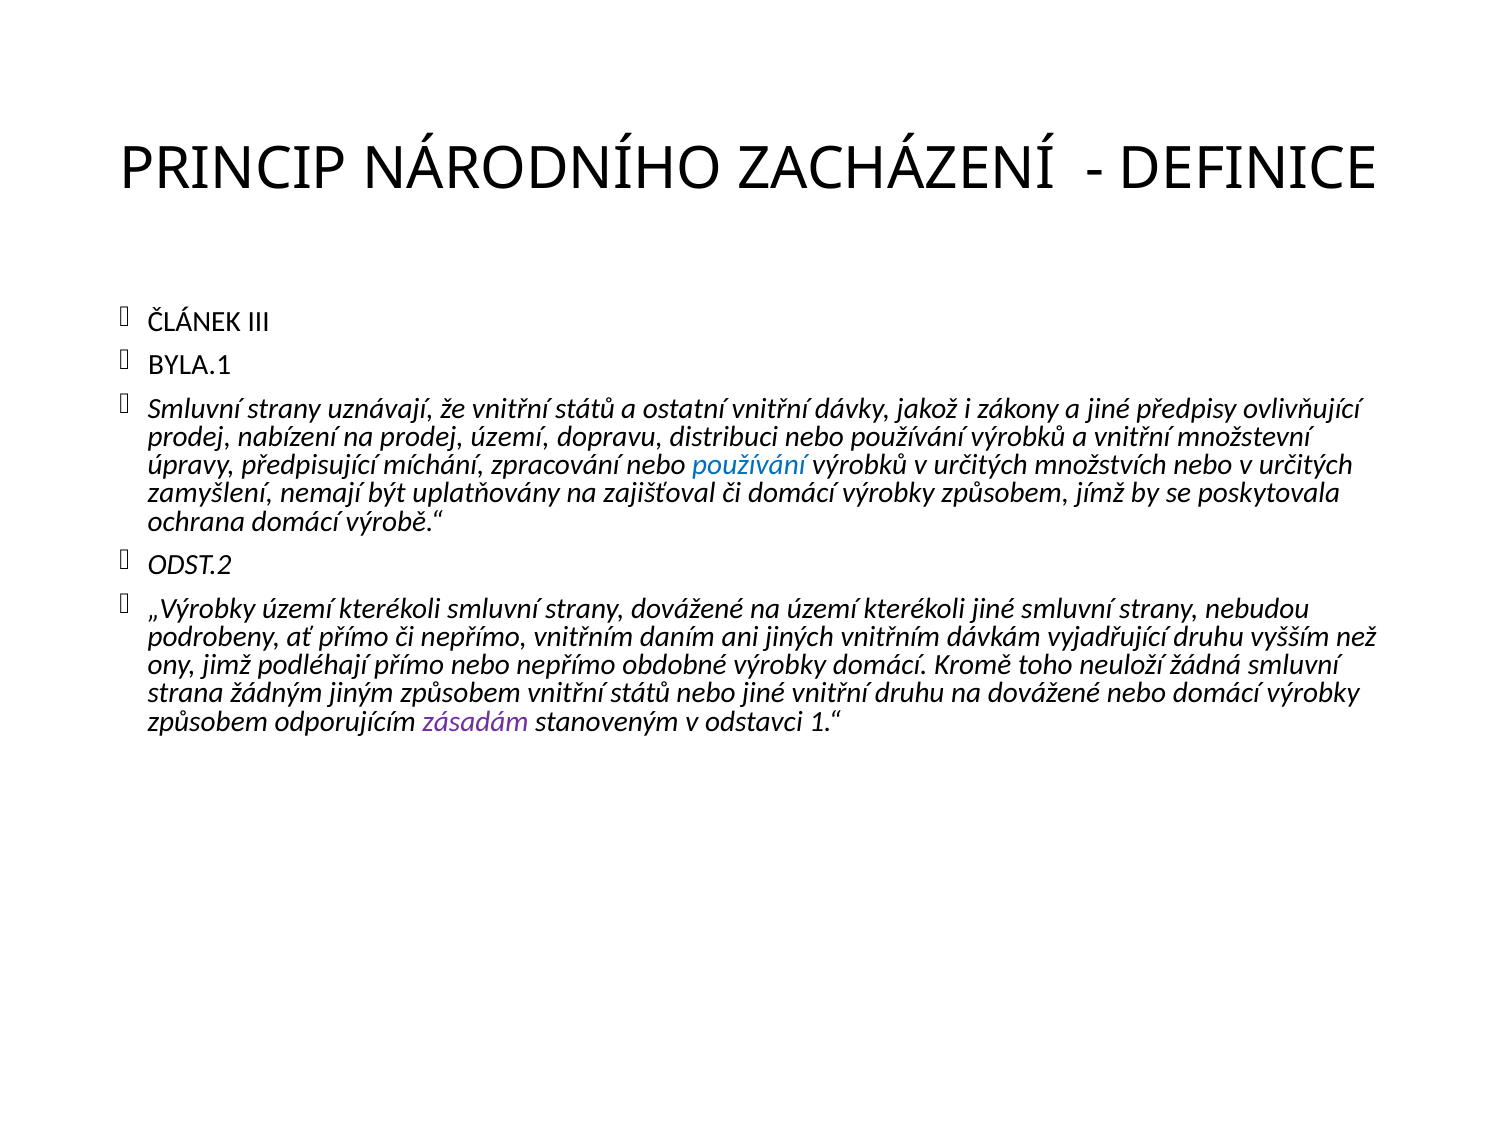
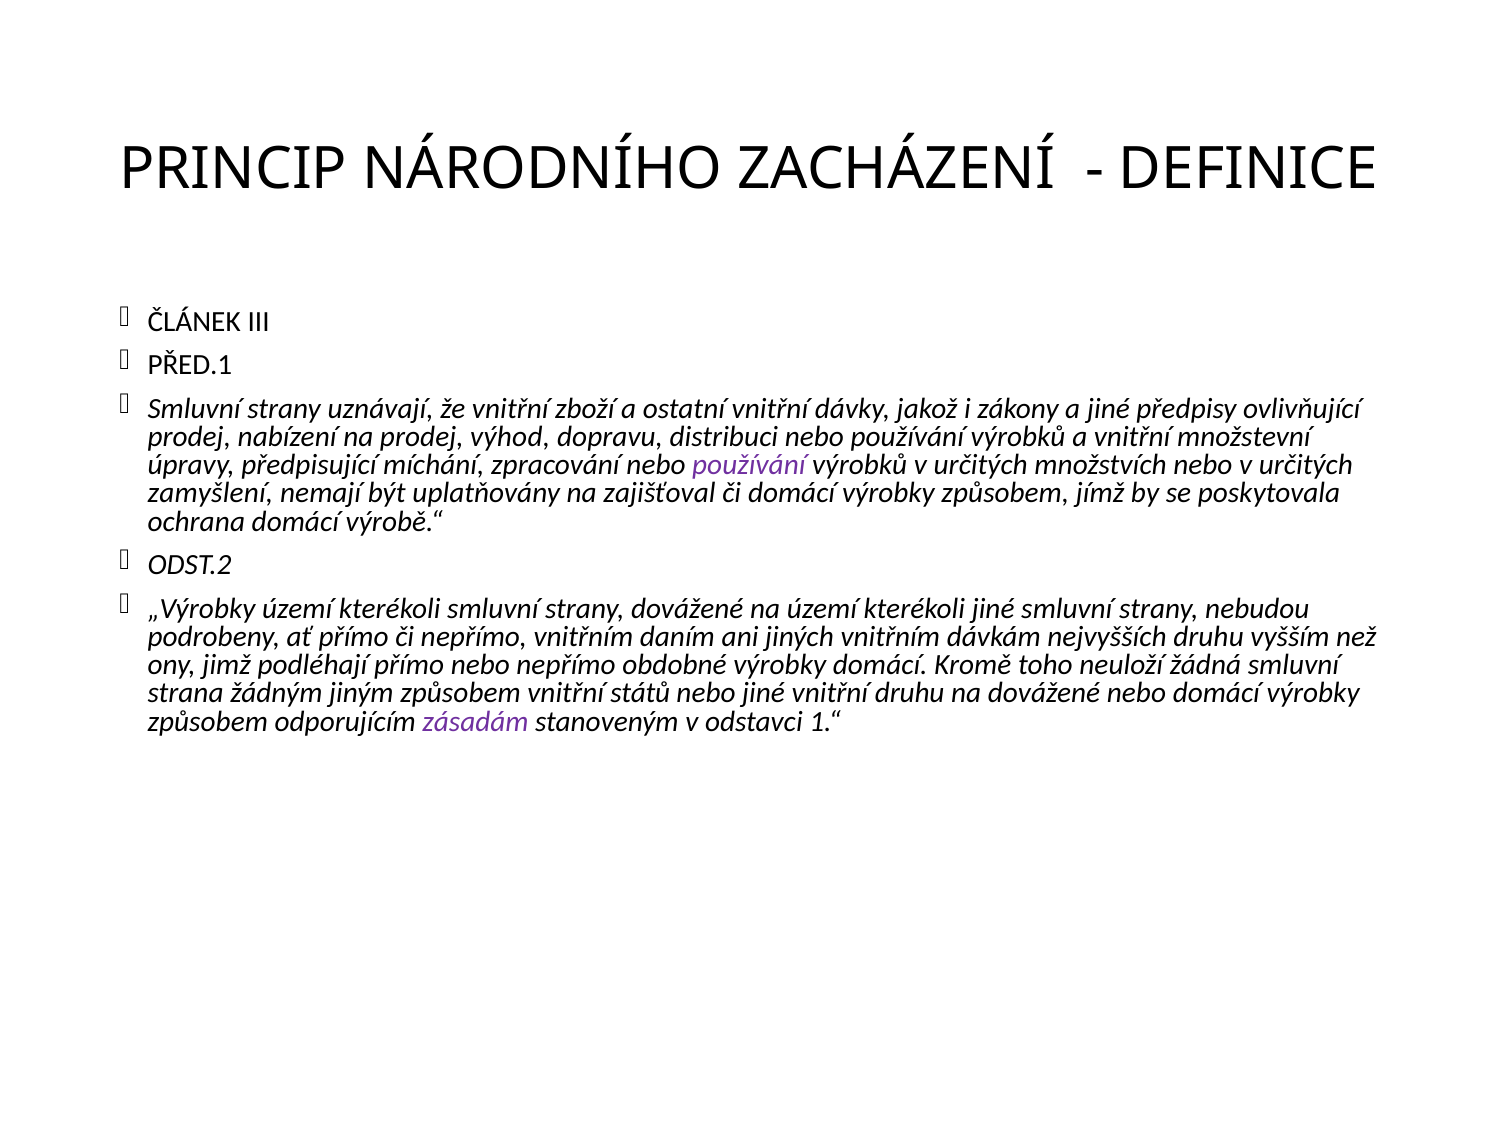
BYLA.1: BYLA.1 -> PŘED.1 (190, 365)
že vnitřní států: států -> zboží (585, 409)
prodej území: území -> výhod (510, 437)
používání colour: blue -> purple (749, 465)
vyjadřující: vyjadřující -> nejvyšších (1107, 637)
